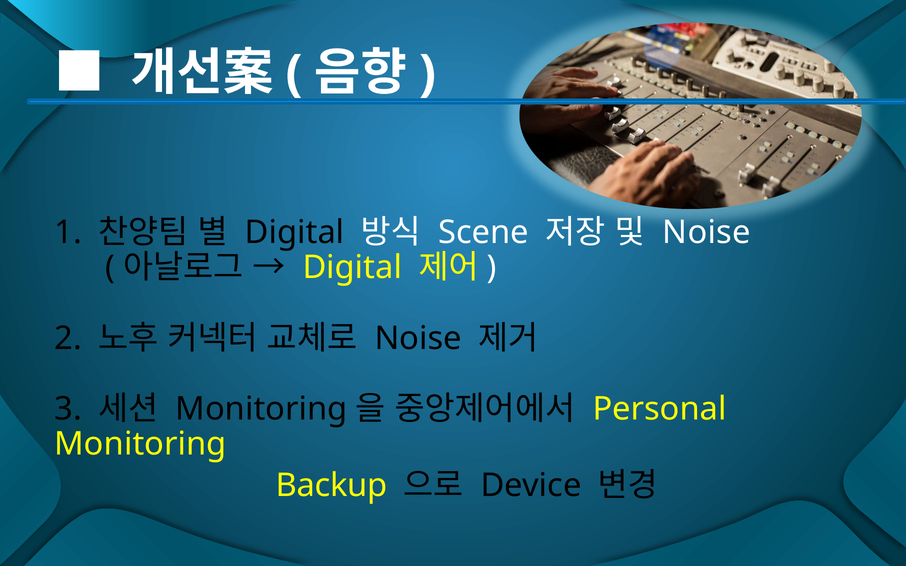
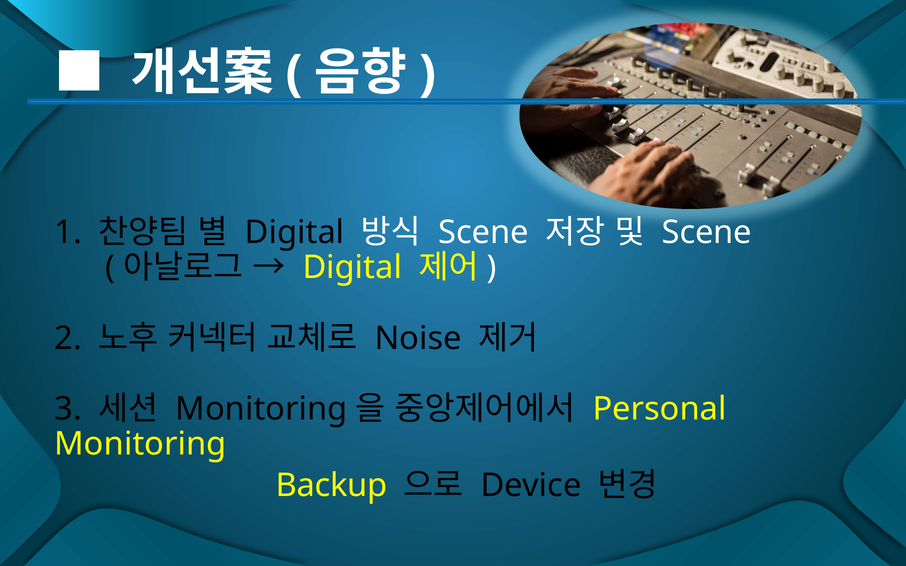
Noise: Noise -> Scene (707, 233)
